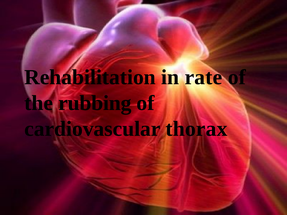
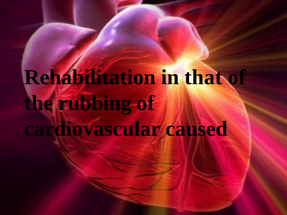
rate: rate -> that (203, 77)
thorax: thorax -> caused (197, 129)
